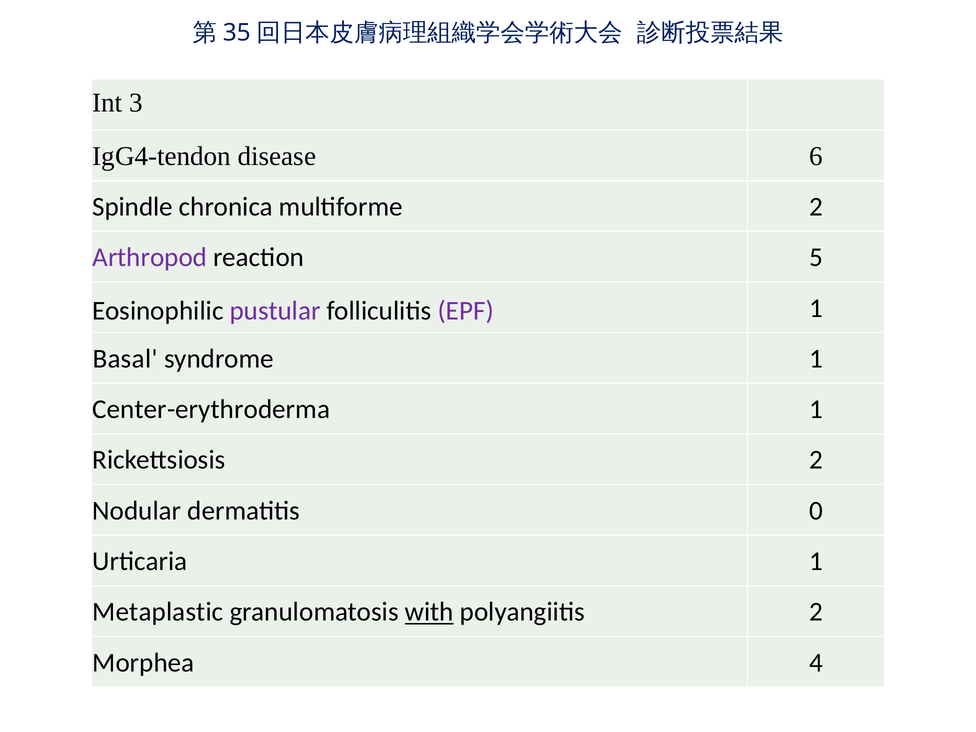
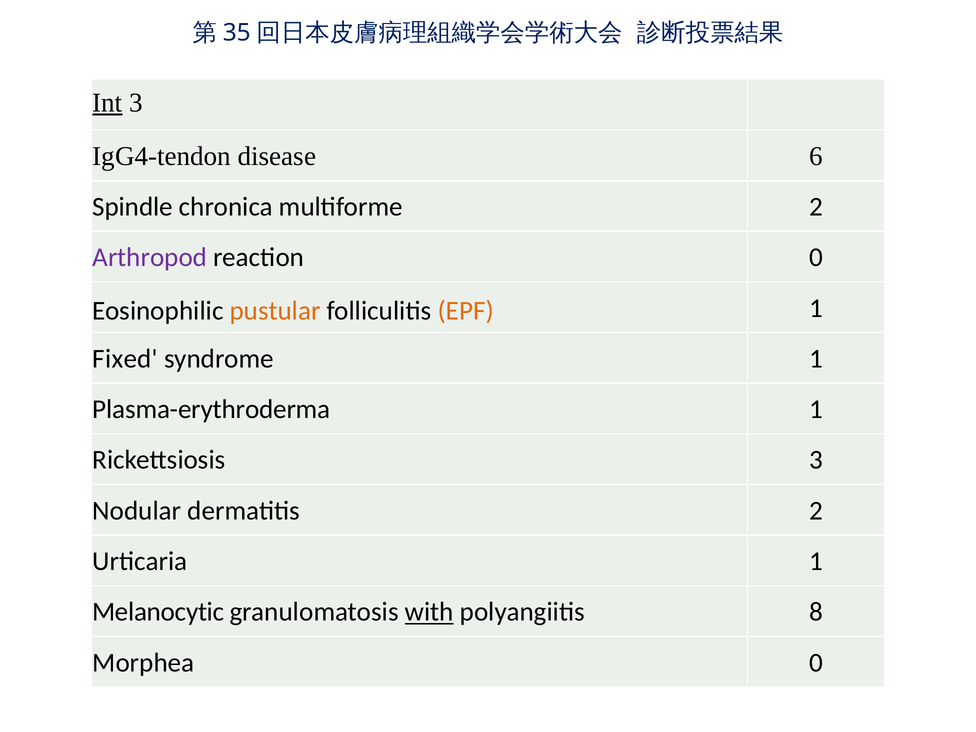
Int underline: none -> present (107, 103)
reaction 5: 5 -> 0 (816, 257)
pustular colour: purple -> orange (275, 311)
EPF colour: purple -> orange (466, 311)
Basal: Basal -> Fixed (125, 359)
Center-erythroderma: Center-erythroderma -> Plasma-erythroderma (211, 409)
Rickettsiosis 2: 2 -> 3 (816, 460)
dermatitis 0: 0 -> 2 (816, 511)
Metaplastic: Metaplastic -> Melanocytic (158, 612)
polyangiitis 2: 2 -> 8 (816, 612)
Morphea 4: 4 -> 0 (816, 663)
